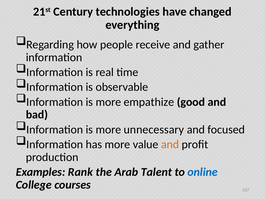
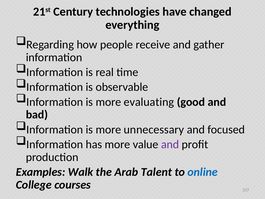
empathize: empathize -> evaluating (149, 102)
and colour: orange -> purple (170, 144)
Rank: Rank -> Walk (81, 172)
